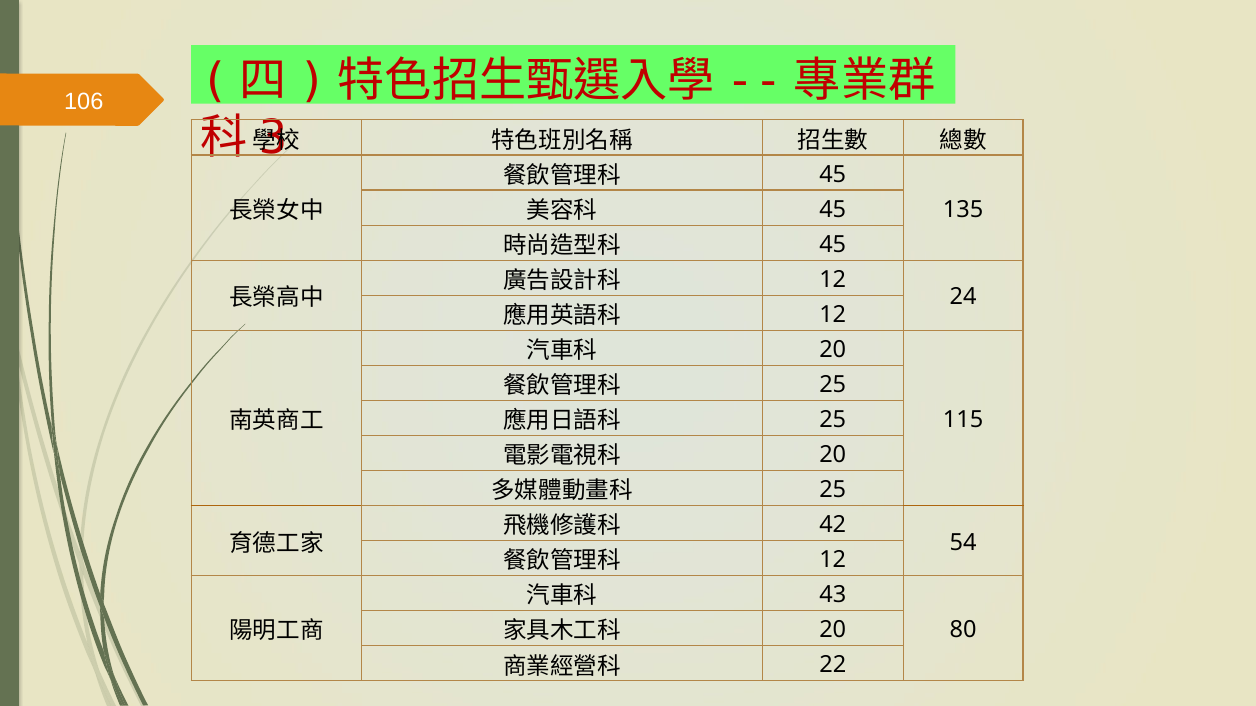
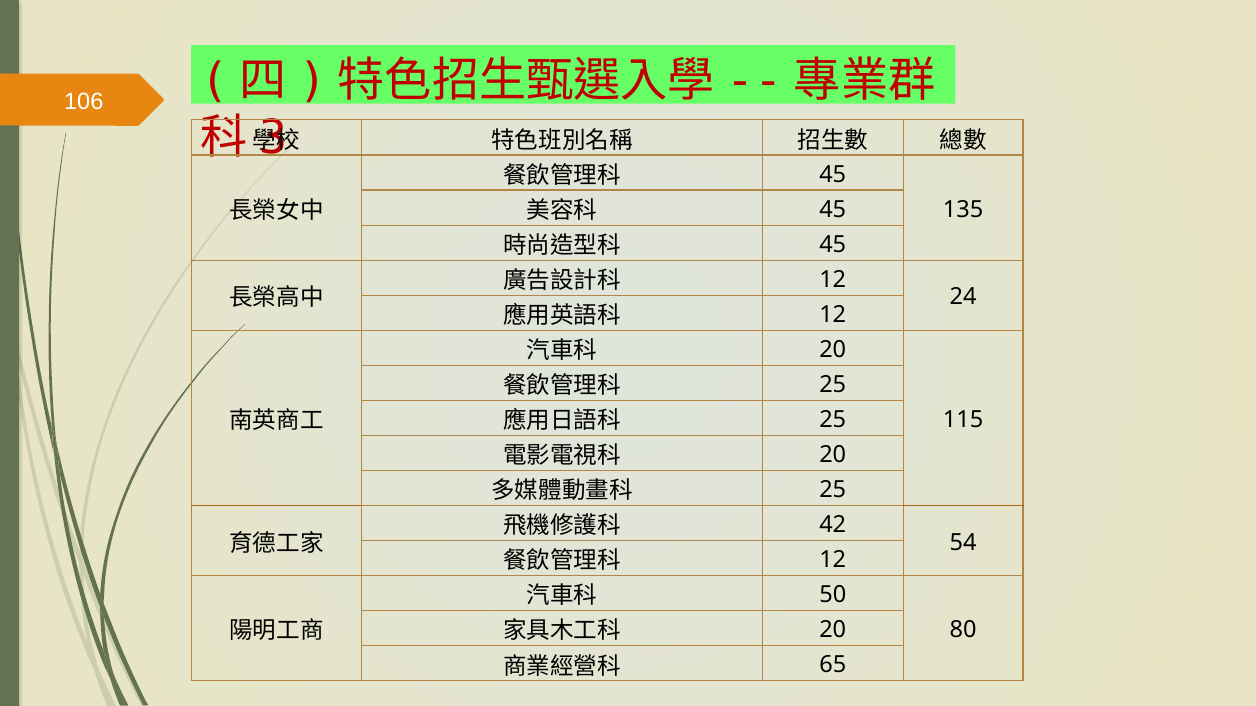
43: 43 -> 50 (833, 595)
22: 22 -> 65 (833, 666)
